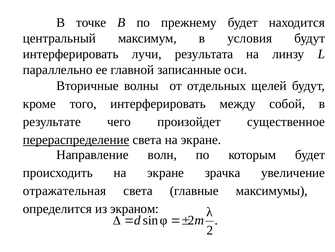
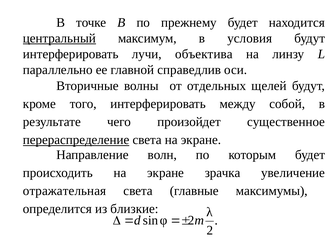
центральный underline: none -> present (59, 38)
результата: результата -> объектива (204, 54)
записанные: записанные -> справедлив (189, 70)
экраном: экраном -> близкие (134, 208)
